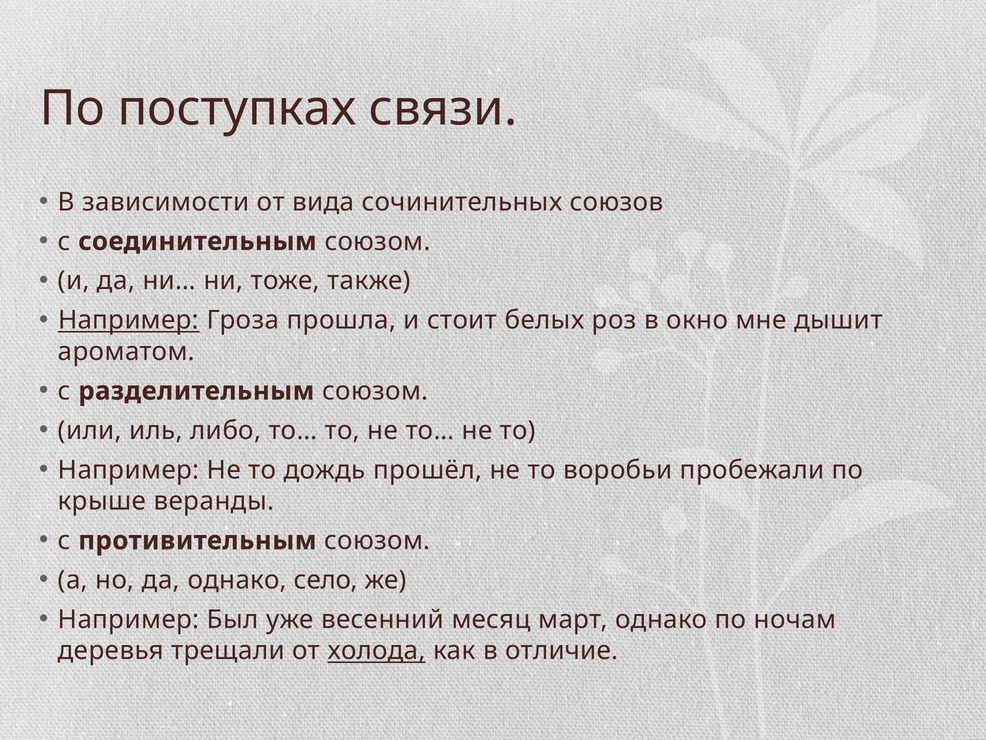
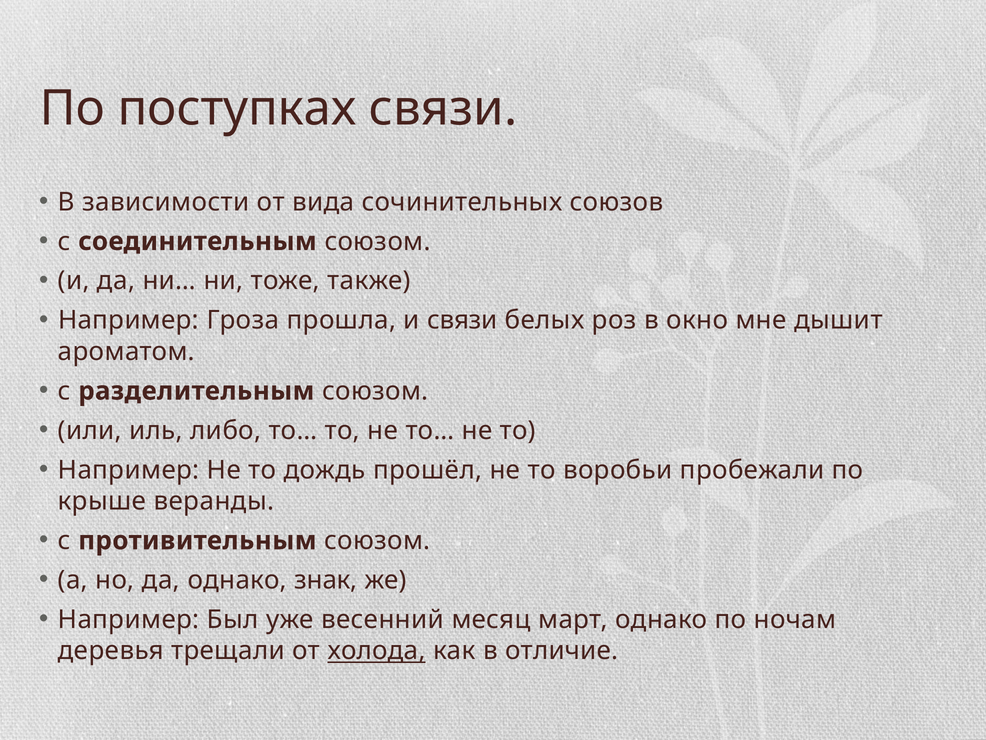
Например underline: present -> none (128, 320)
и стоит: стоит -> связи (462, 320)
село: село -> знак (326, 580)
